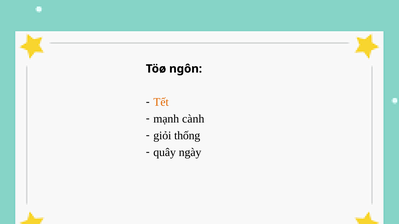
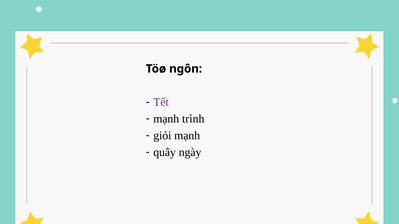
Tết colour: orange -> purple (161, 102)
cành: cành -> trình (193, 119)
giỏi thống: thống -> mạnh (187, 136)
